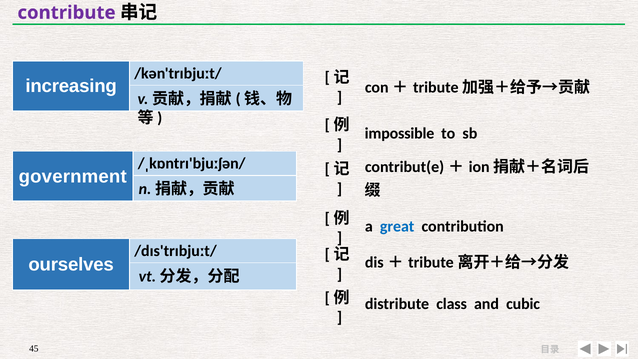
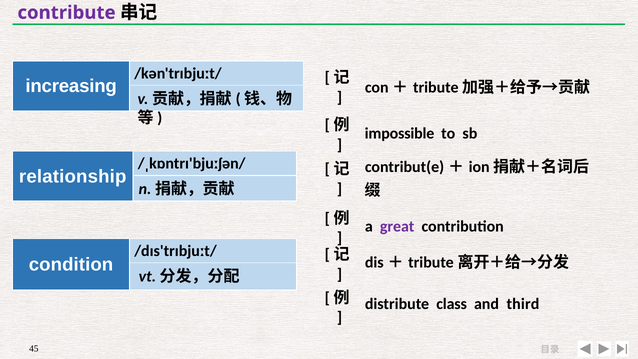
government: government -> relationship (73, 176)
great colour: blue -> purple (397, 226)
ourselves: ourselves -> condition (71, 265)
cubic: cubic -> third (523, 304)
